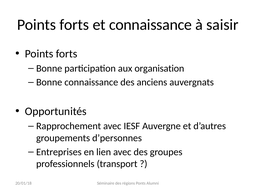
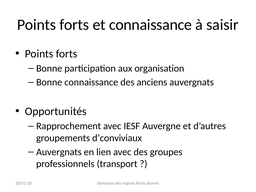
d’personnes: d’personnes -> d’conviviaux (117, 138)
Entreprises: Entreprises -> Auvergnats (59, 152)
